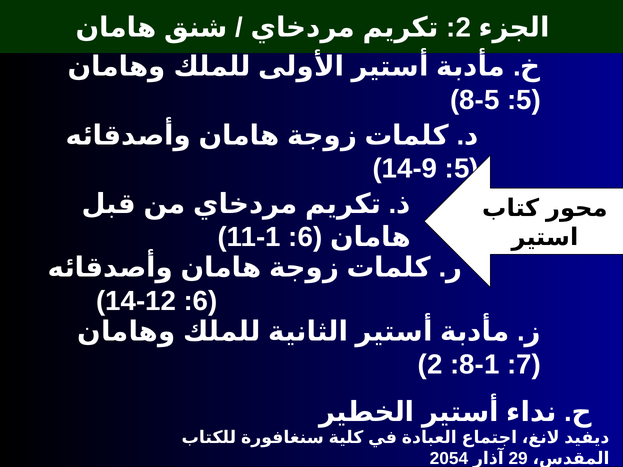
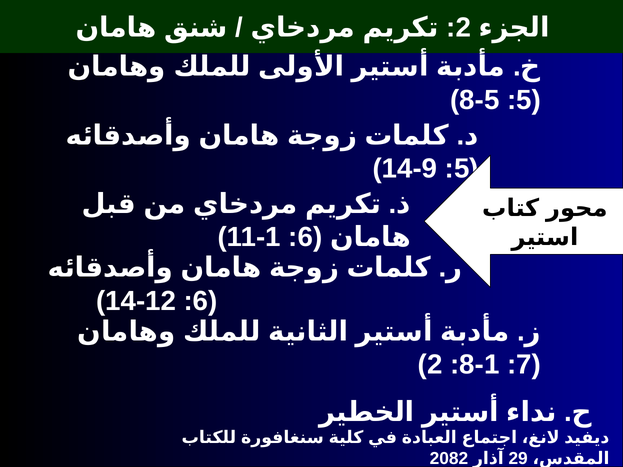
2054: 2054 -> 2082 (449, 459)
